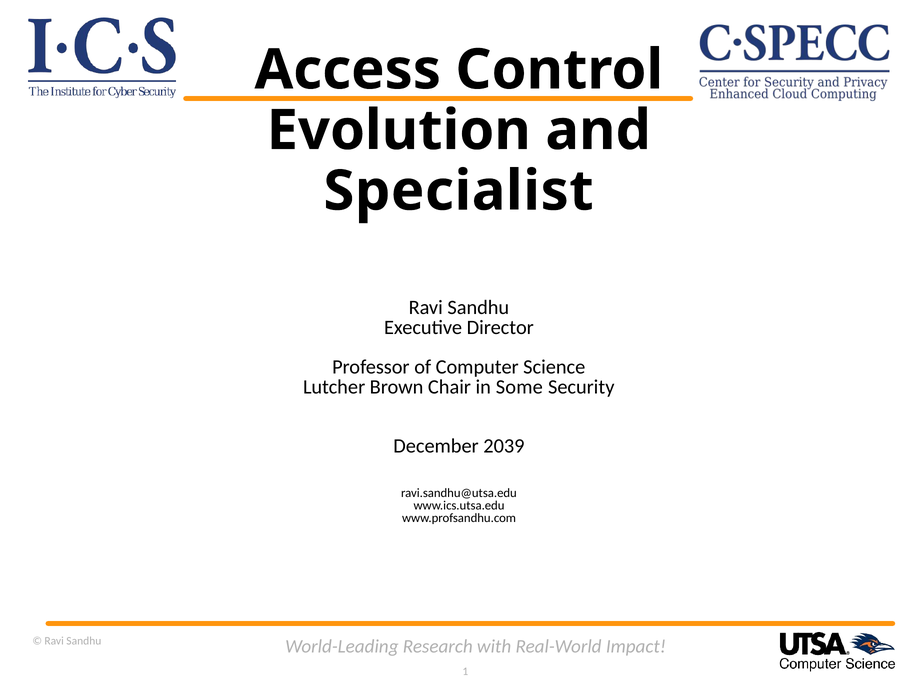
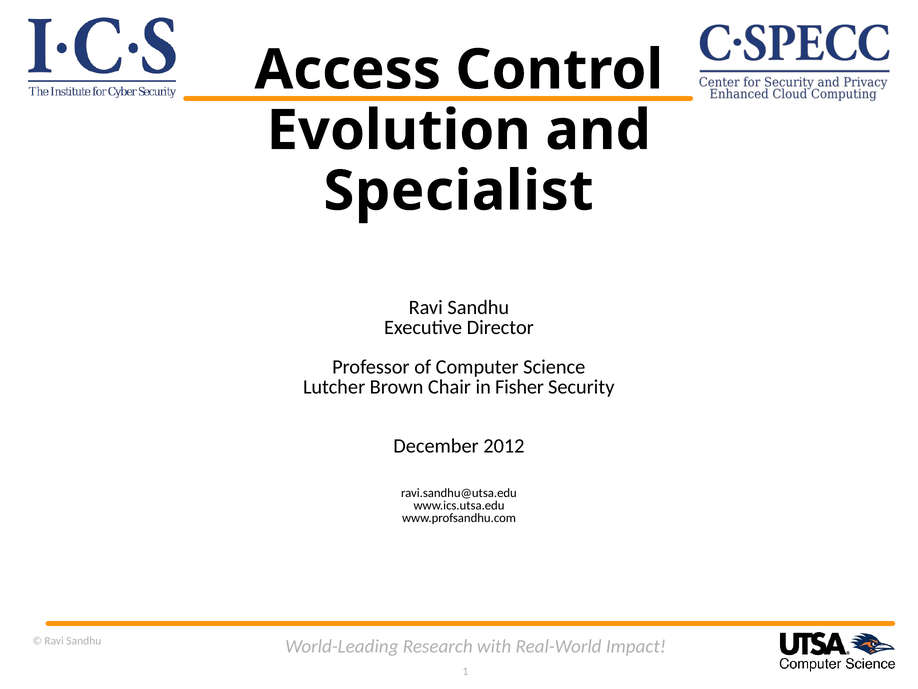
Some: Some -> Fisher (520, 386)
2039: 2039 -> 2012 (504, 446)
